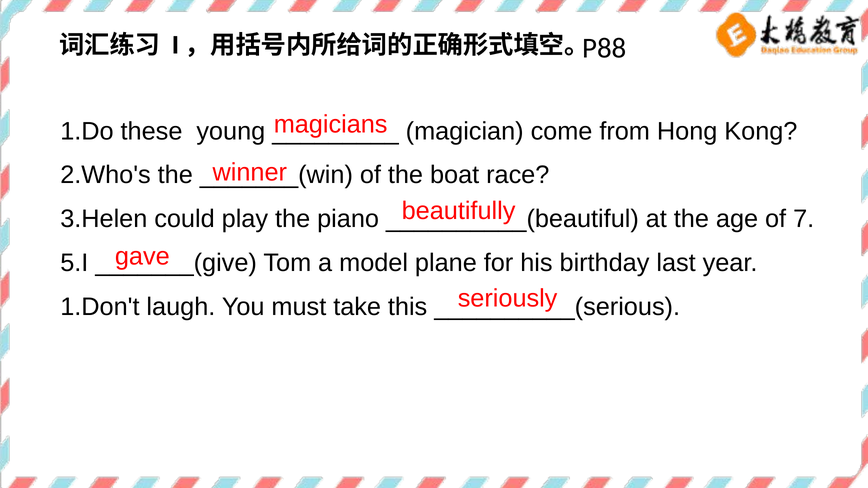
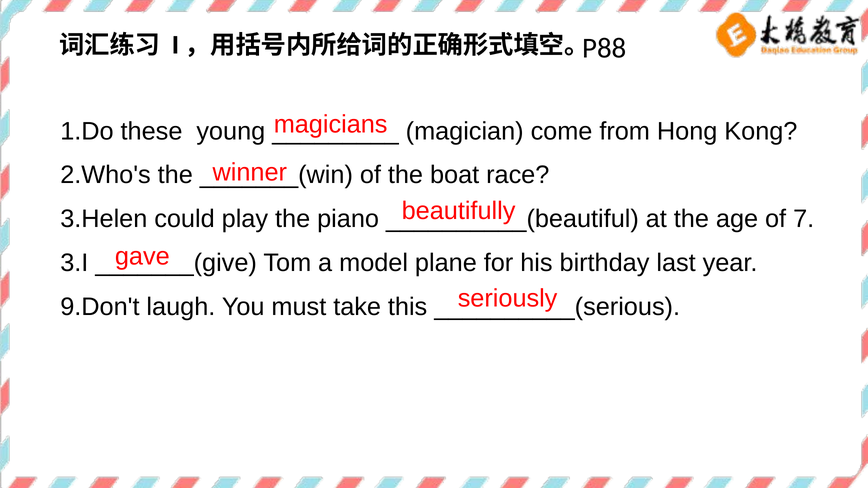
5.I: 5.I -> 3.I (74, 263)
1.Don't: 1.Don't -> 9.Don't (100, 307)
